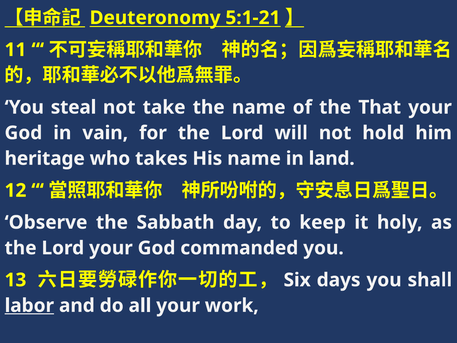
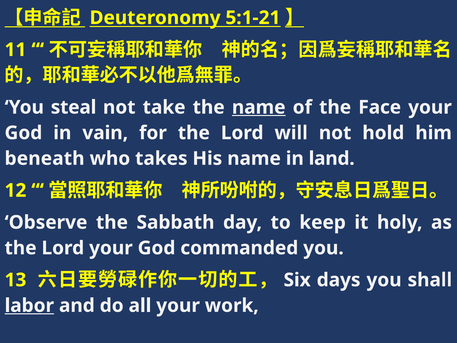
name underline: none -> present (259, 107)
That: That -> Face (380, 107)
heritage: heritage -> beneath (45, 158)
